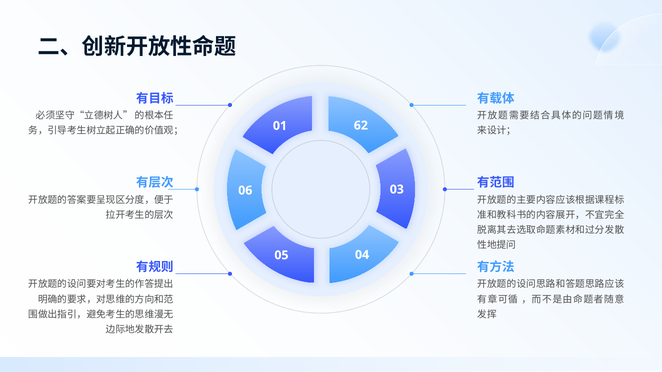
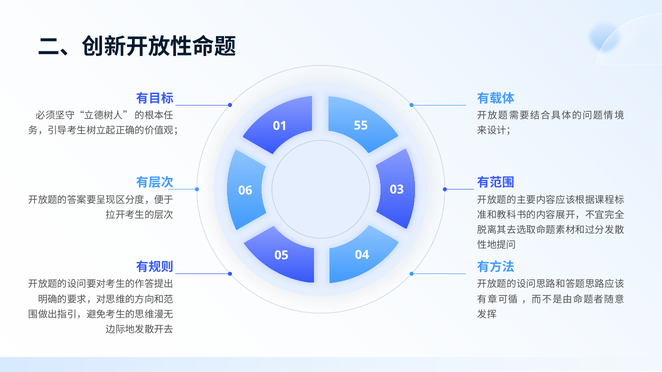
62: 62 -> 55 (361, 126)
